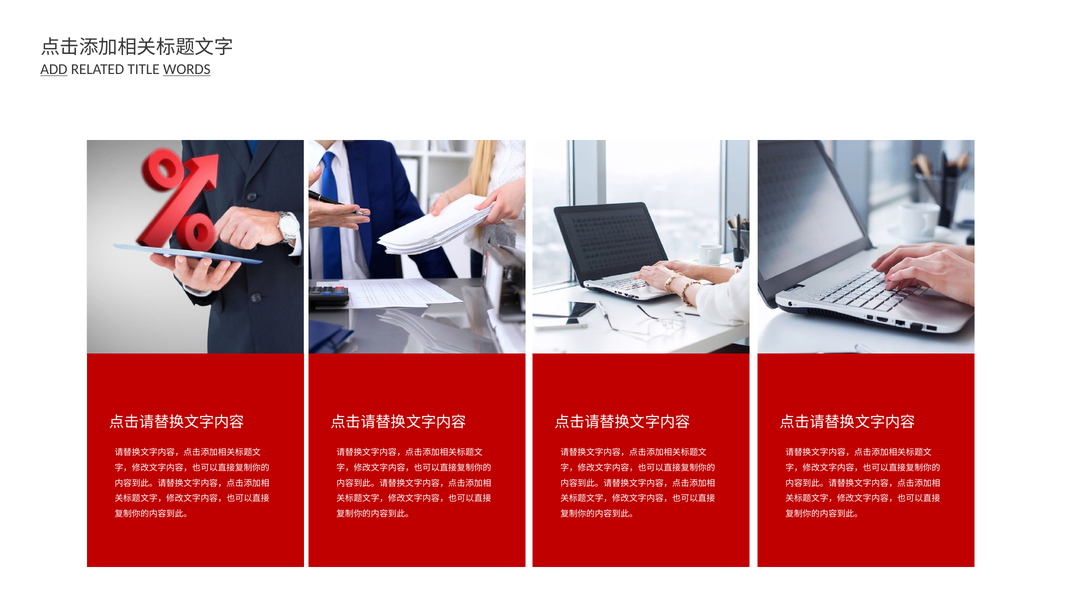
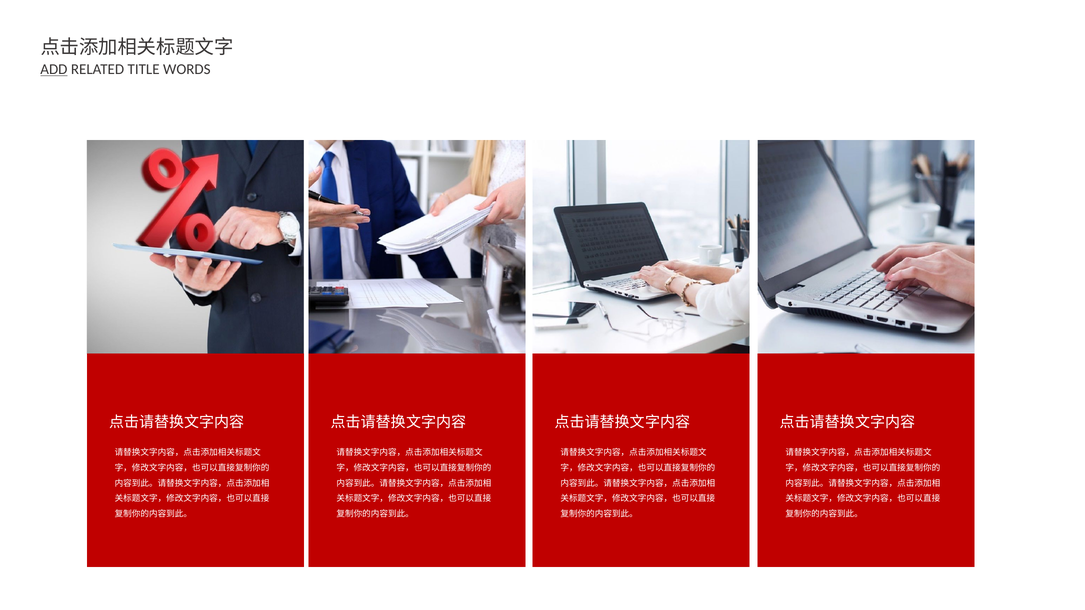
WORDS underline: present -> none (187, 69)
